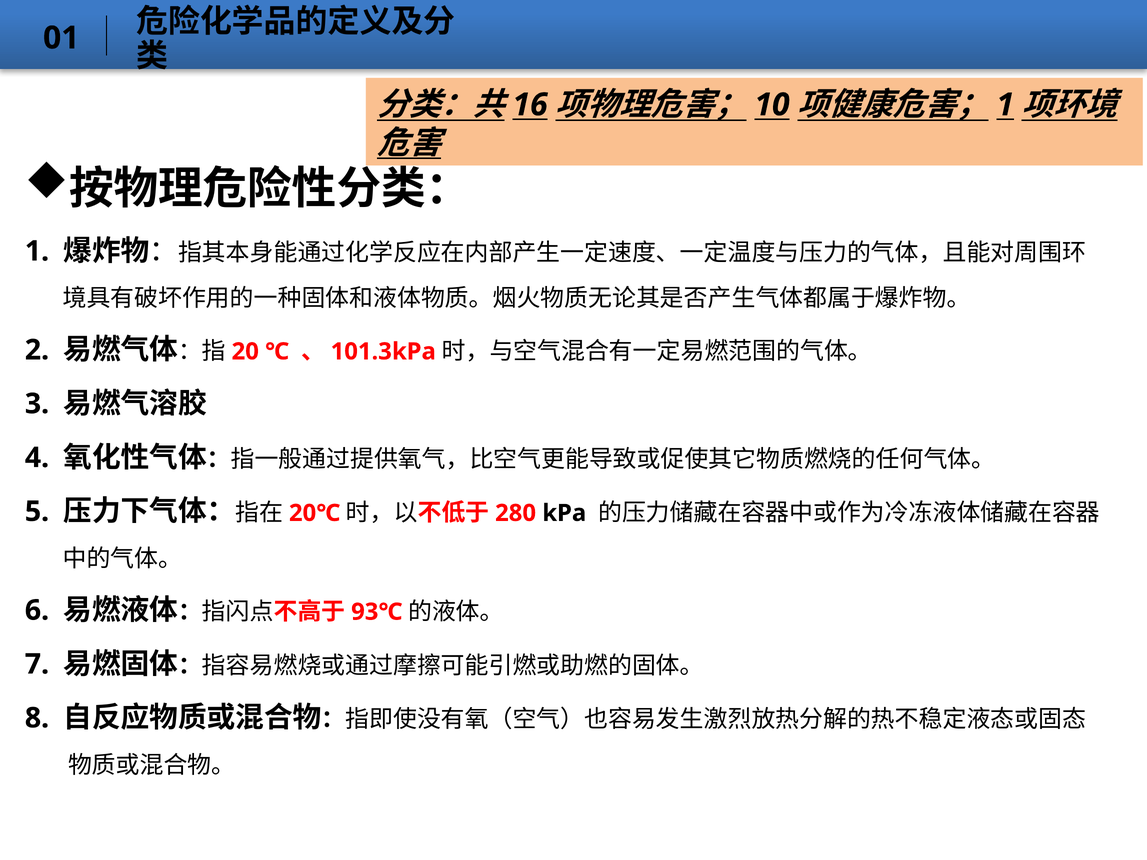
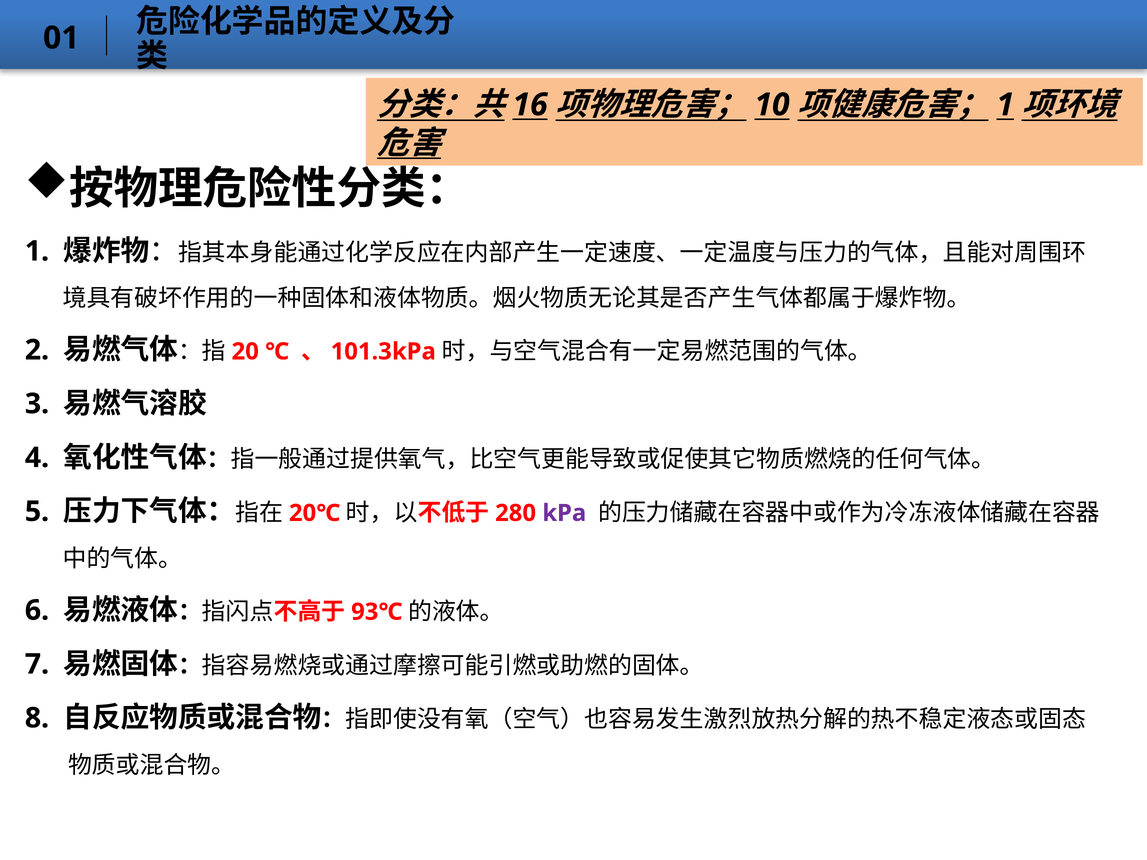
kPa colour: black -> purple (564, 513)
